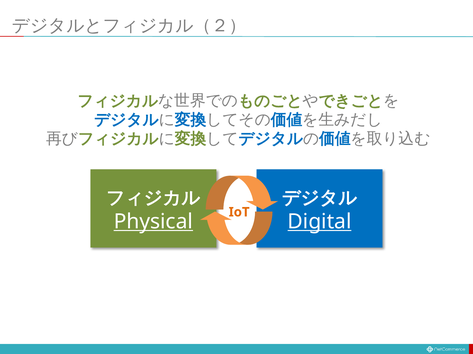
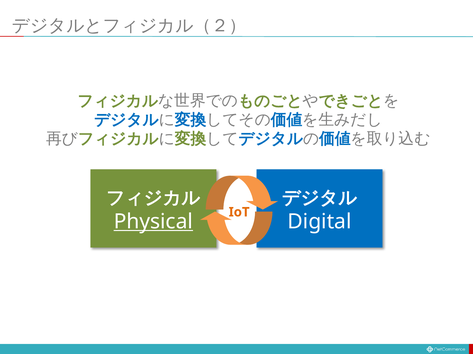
Digital underline: present -> none (320, 222)
